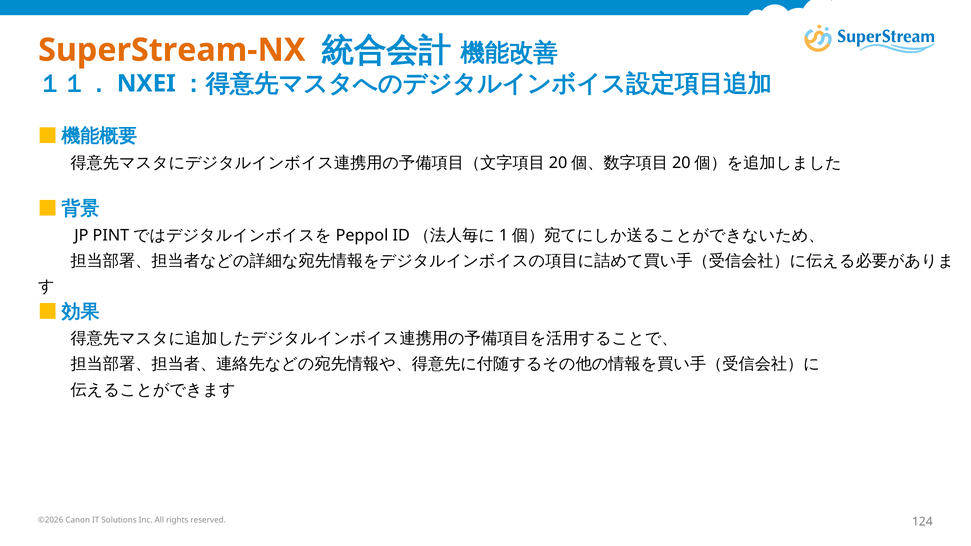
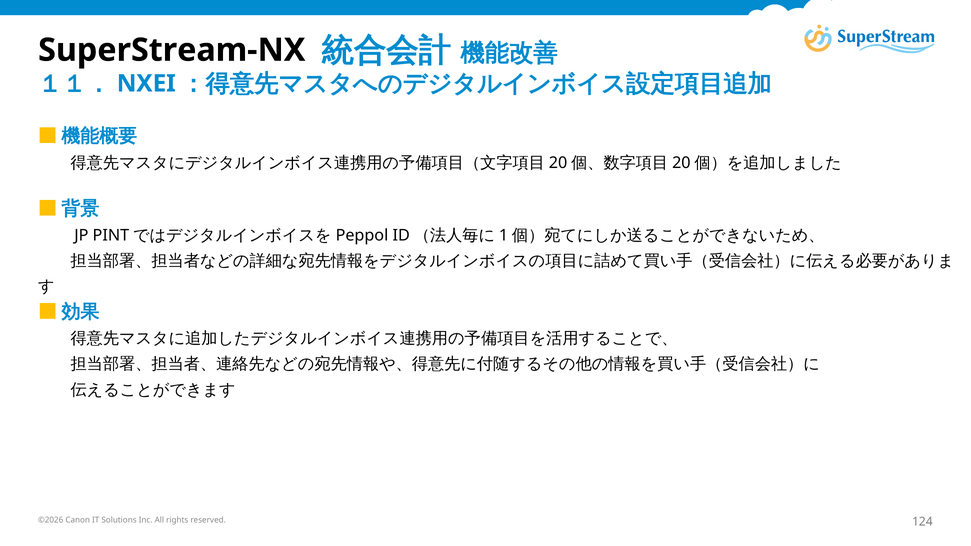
SuperStream-NX colour: orange -> black (172, 50)
